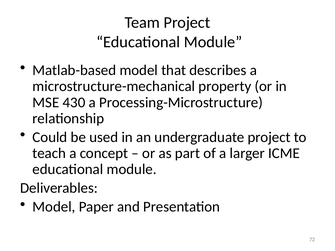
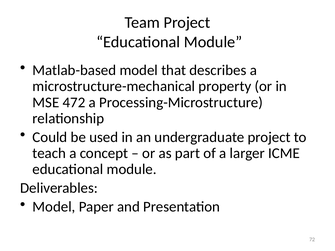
430: 430 -> 472 (74, 102)
